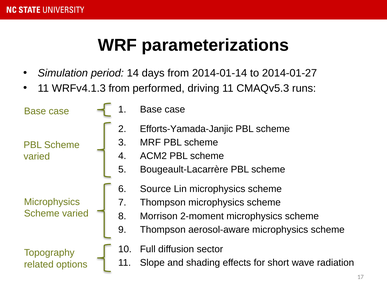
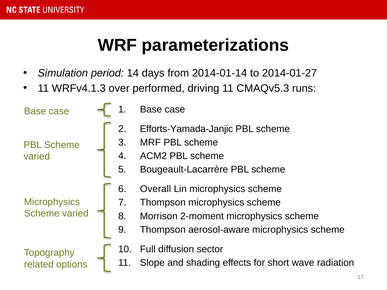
WRFv4.1.3 from: from -> over (119, 88)
Source: Source -> Overall (156, 189)
